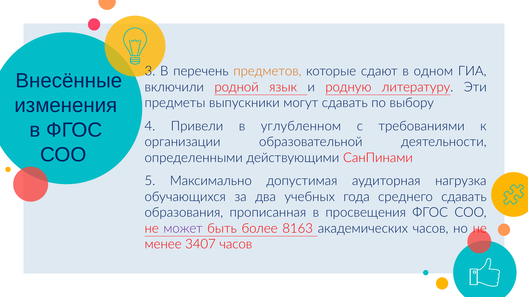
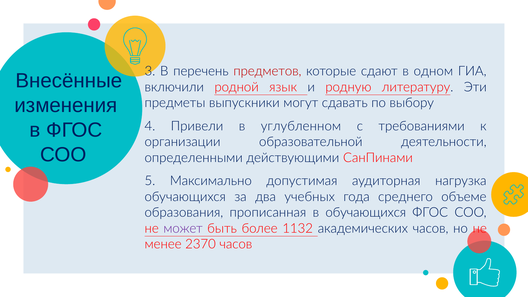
предметов colour: orange -> red (267, 71)
среднего сдавать: сдавать -> объеме (464, 197)
в просвещения: просвещения -> обучающихся (366, 213)
8163: 8163 -> 1132 (298, 228)
3407: 3407 -> 2370 (200, 244)
